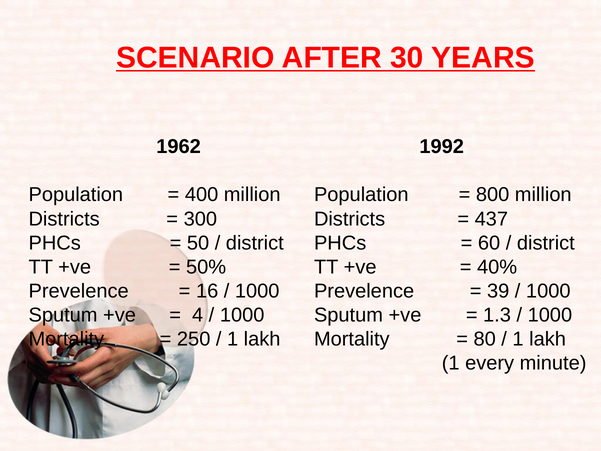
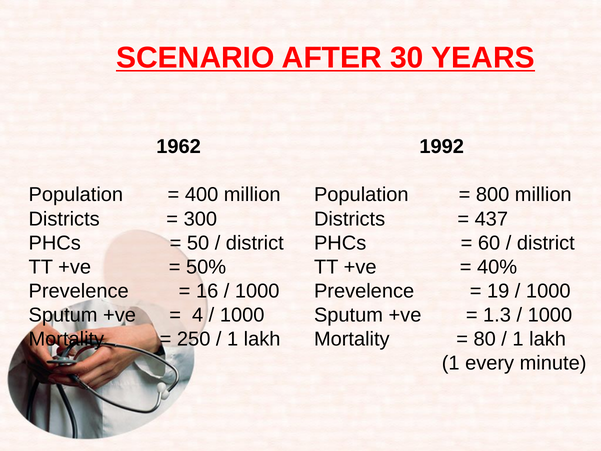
39: 39 -> 19 (498, 291)
